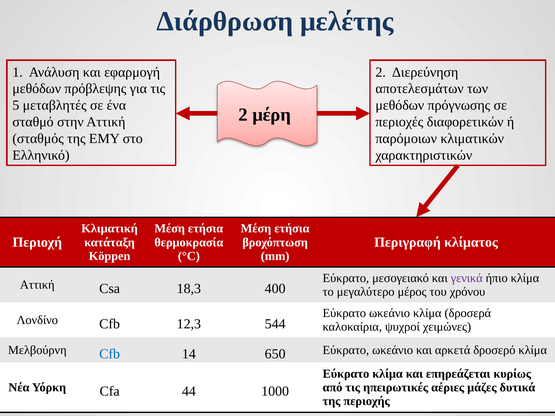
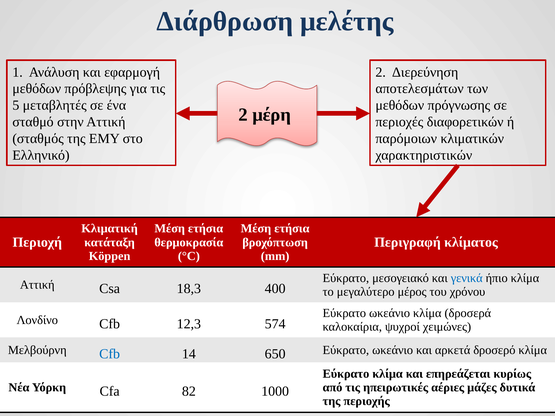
γενικά colour: purple -> blue (467, 278)
544: 544 -> 574 (275, 324)
44: 44 -> 82 (189, 392)
